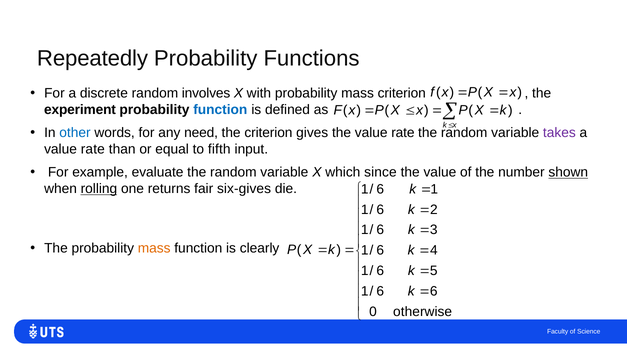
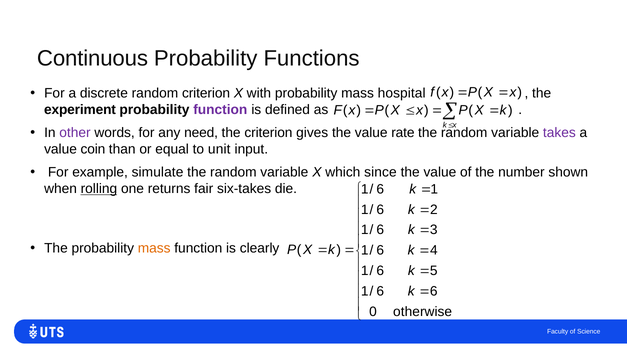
Repeatedly: Repeatedly -> Continuous (92, 58)
random involves: involves -> criterion (206, 93)
mass criterion: criterion -> hospital (402, 93)
function colour: blue -> purple (220, 110)
other colour: blue -> purple (75, 133)
rate: rate -> coin (93, 149)
fifth: fifth -> unit (219, 149)
evaluate: evaluate -> simulate (158, 172)
shown underline: present -> none (568, 172)
six-gives: six-gives -> six-takes (244, 189)
